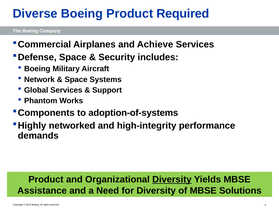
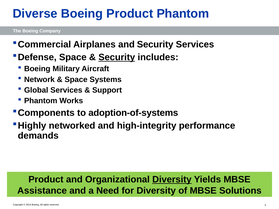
Product Required: Required -> Phantom (183, 14)
and Achieve: Achieve -> Security (155, 44)
Security underline: none -> present (117, 57)
